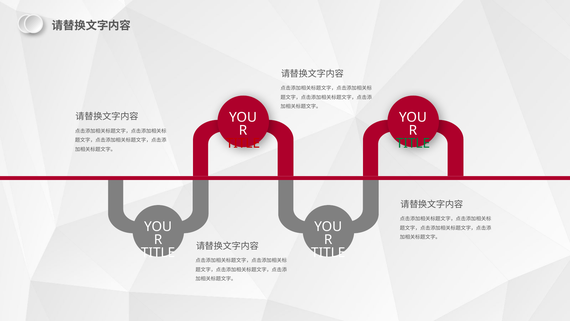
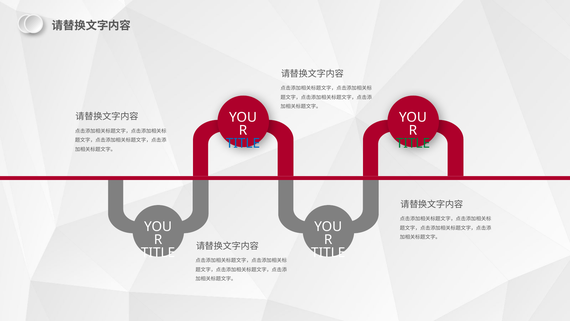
TITLE colour: red -> blue (243, 143)
